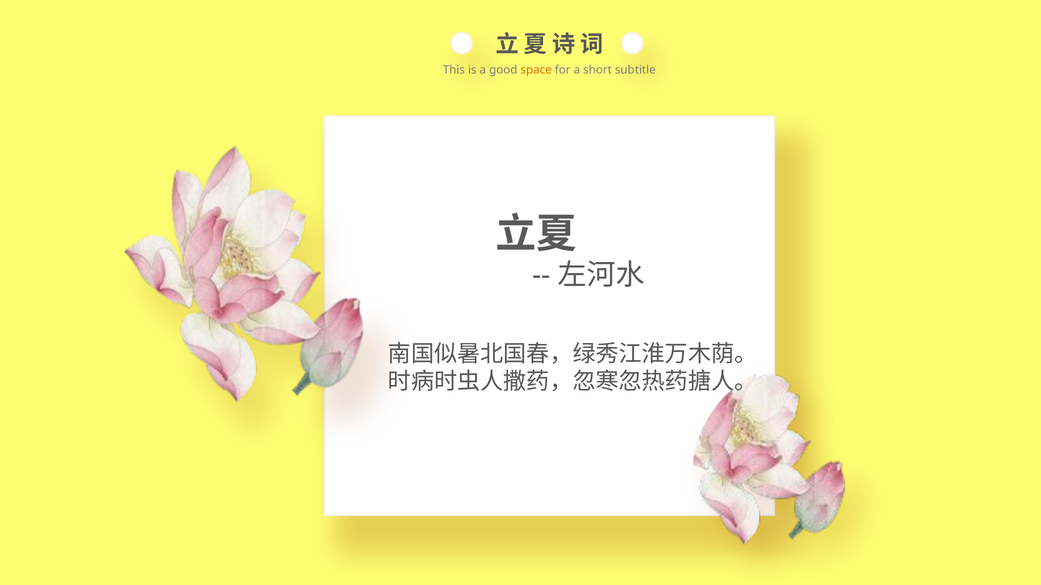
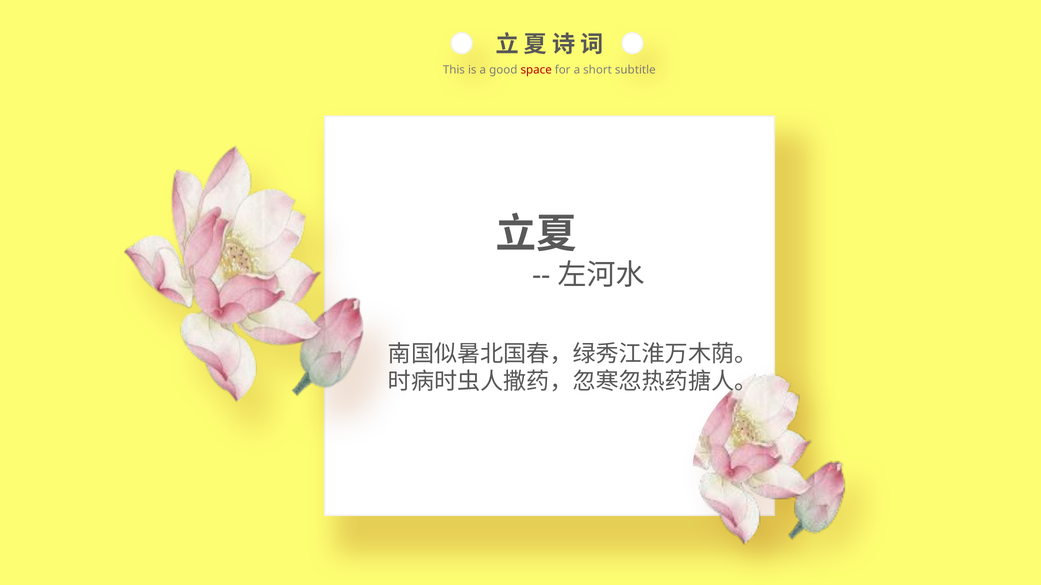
space colour: orange -> red (536, 70)
